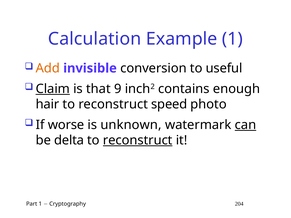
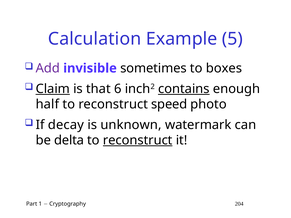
Example 1: 1 -> 5 (232, 39)
Add colour: orange -> purple (48, 68)
conversion: conversion -> sometimes (153, 68)
useful: useful -> boxes (224, 68)
9: 9 -> 6 (118, 89)
contains underline: none -> present (184, 89)
hair: hair -> half (47, 104)
worse: worse -> decay (66, 125)
can underline: present -> none (246, 125)
